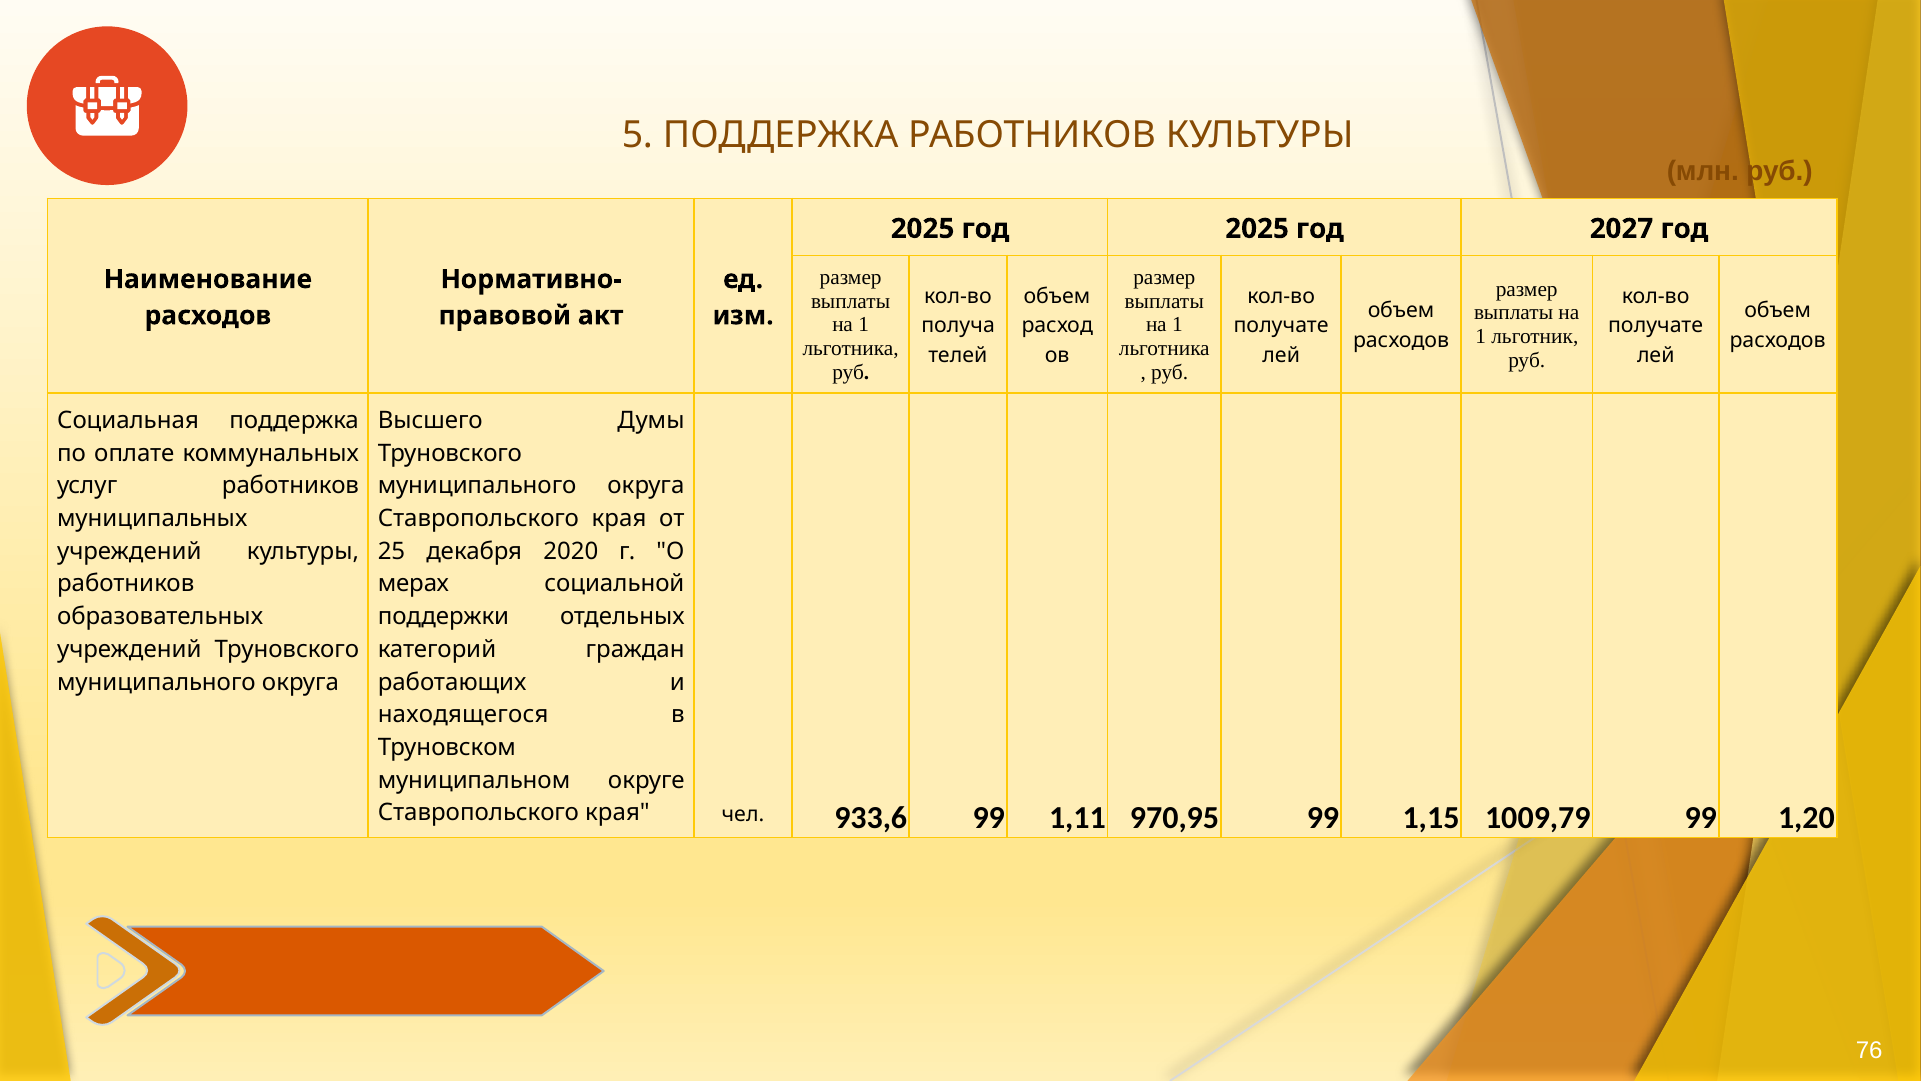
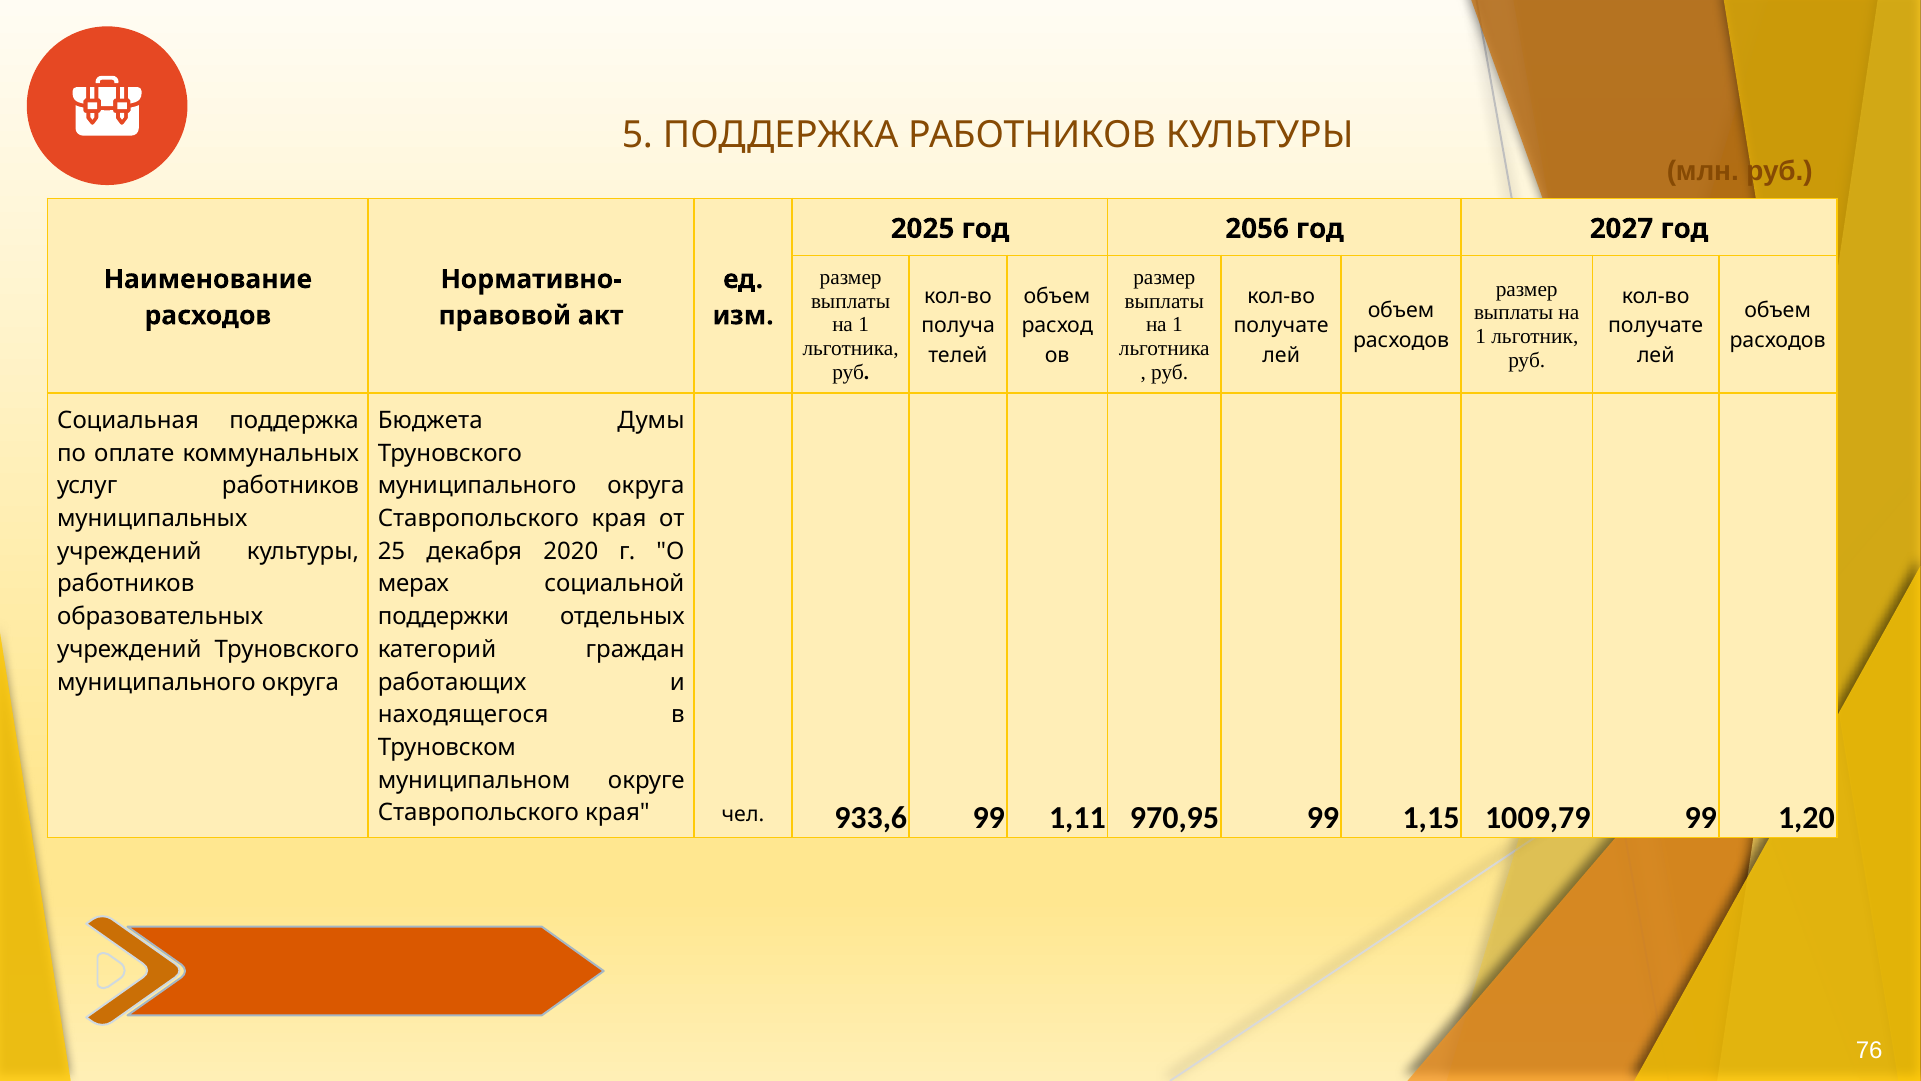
год 2025: 2025 -> 2056 (1257, 229)
Высшего: Высшего -> Бюджета (430, 420)
